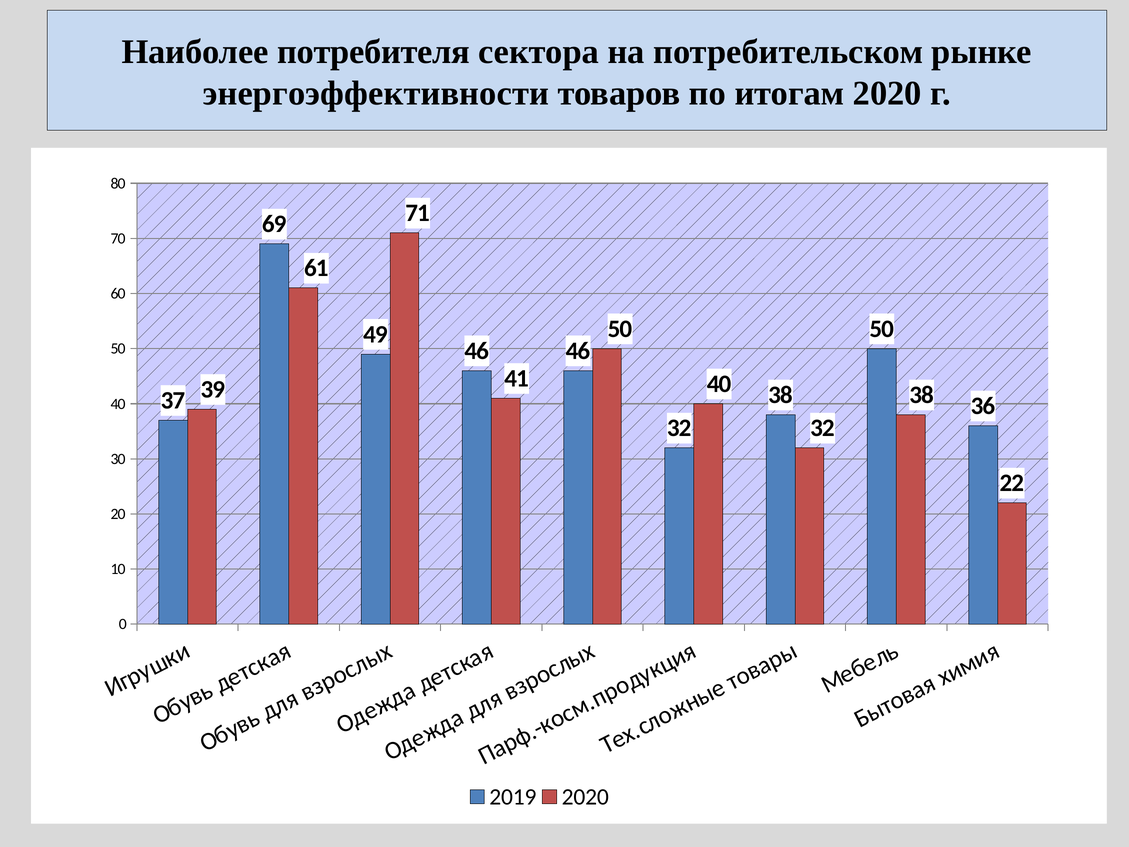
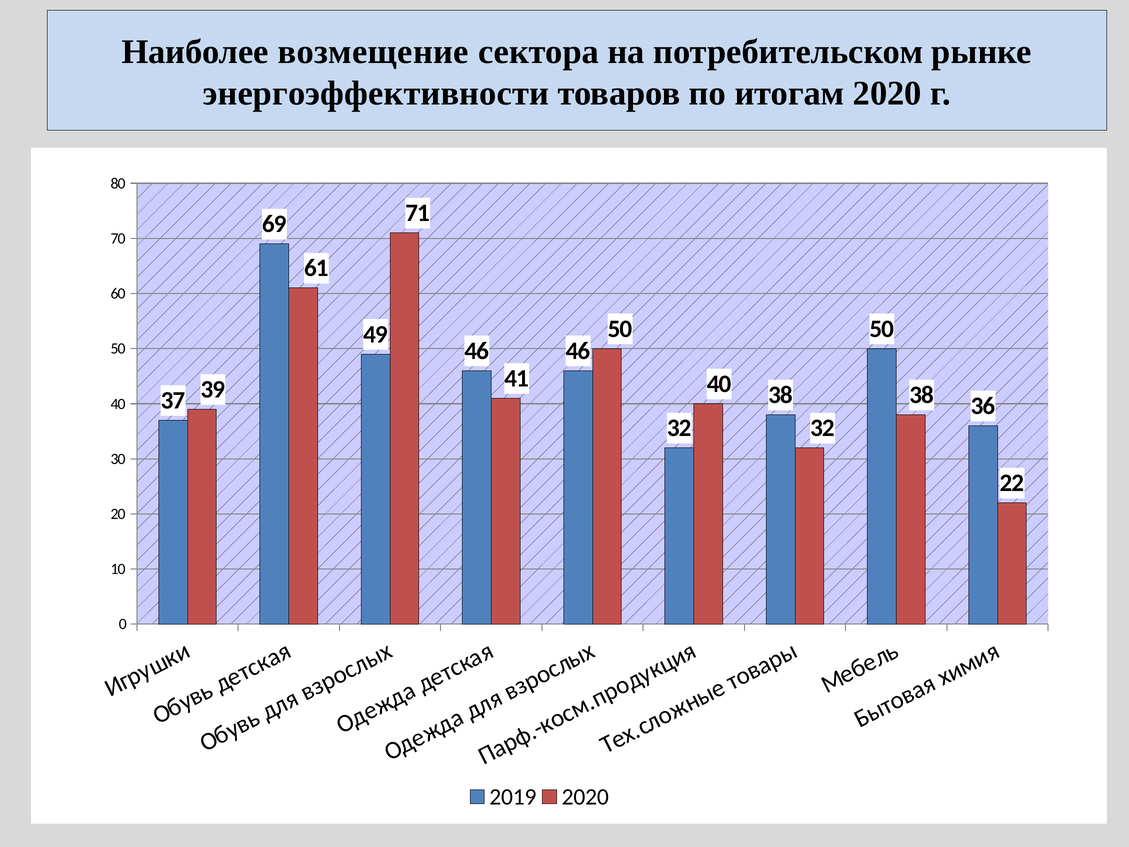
потребителя: потребителя -> возмещение (373, 52)
